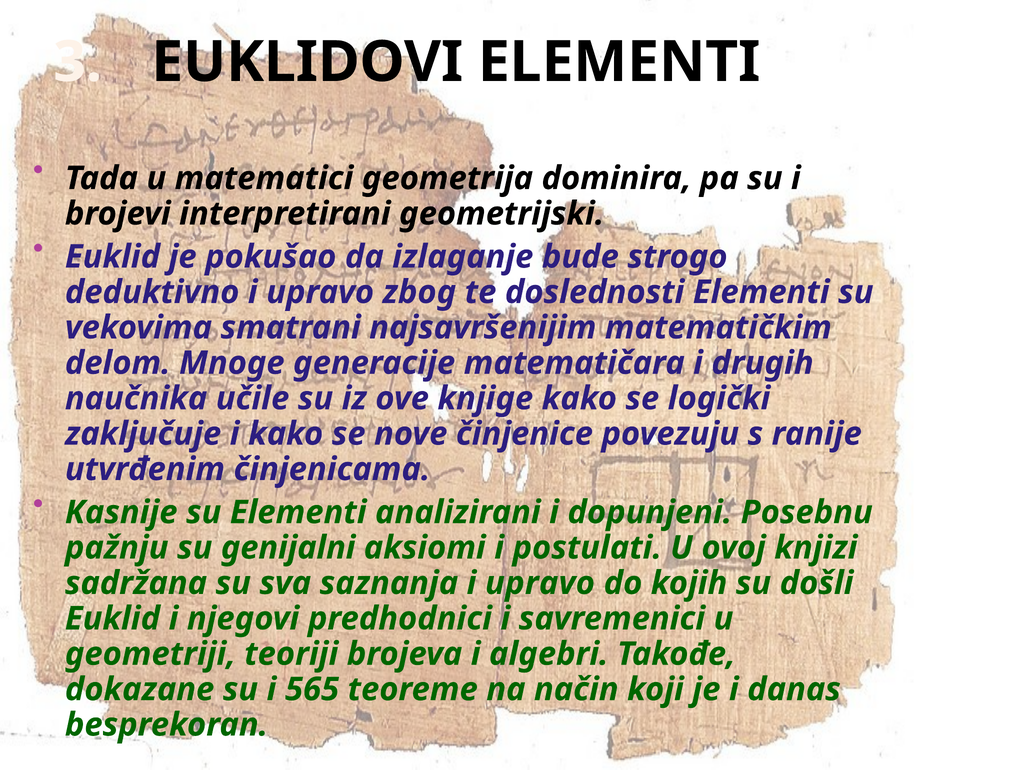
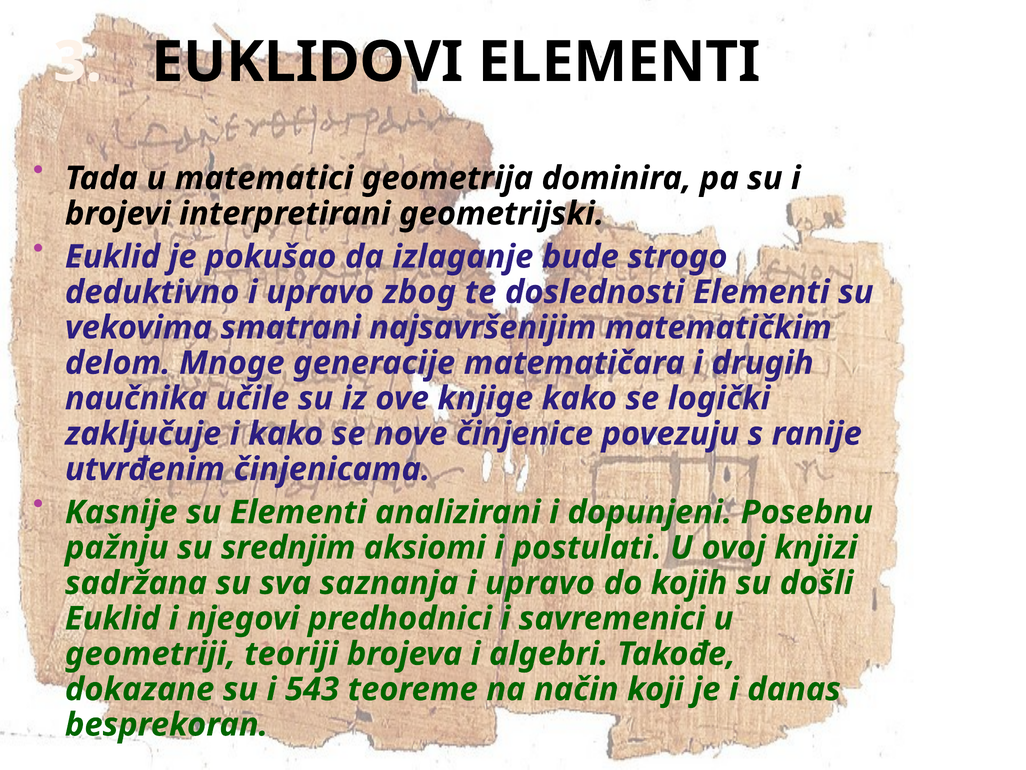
genijalni: genijalni -> srednjim (288, 547)
565: 565 -> 543 (312, 689)
